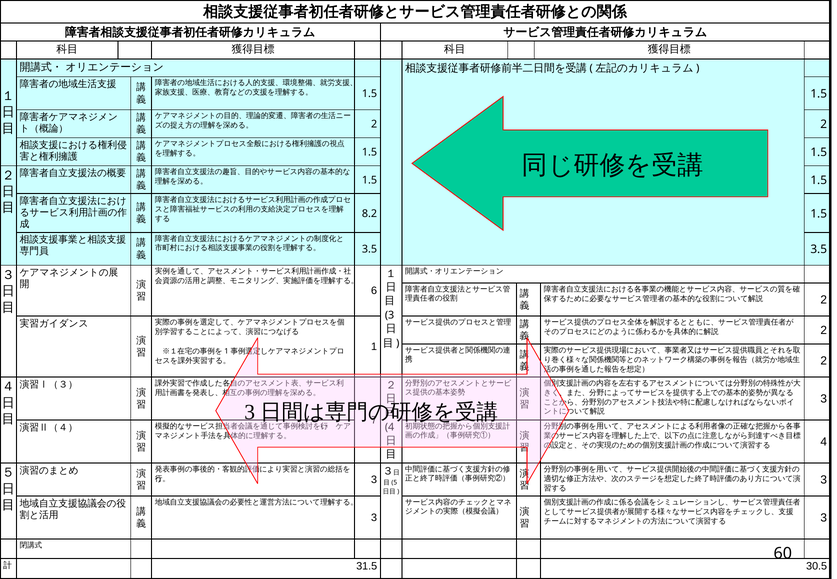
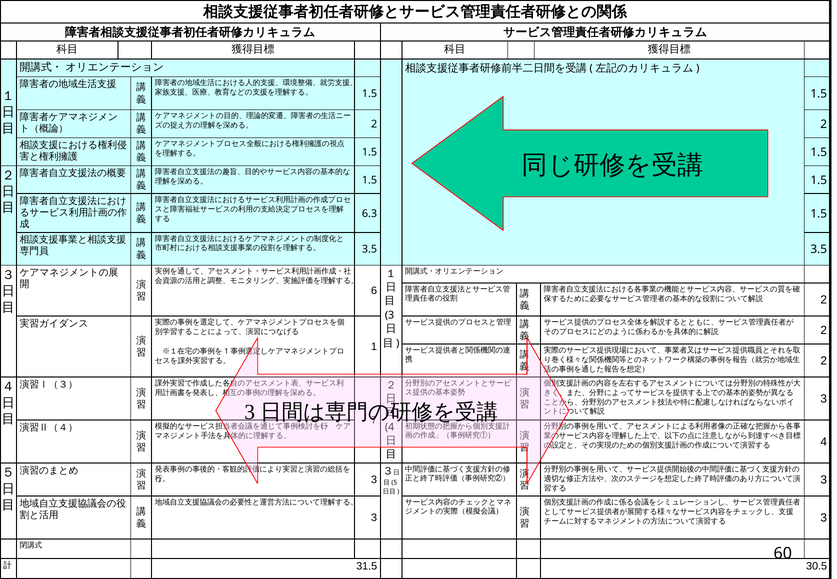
8.2: 8.2 -> 6.3 (370, 214)
